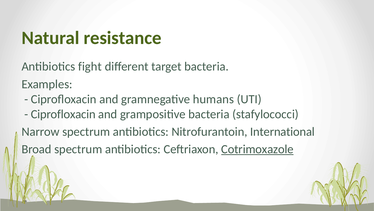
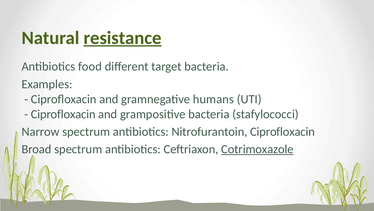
resistance underline: none -> present (123, 38)
fight: fight -> food (90, 66)
Nitrofurantoin International: International -> Ciprofloxacin (283, 131)
